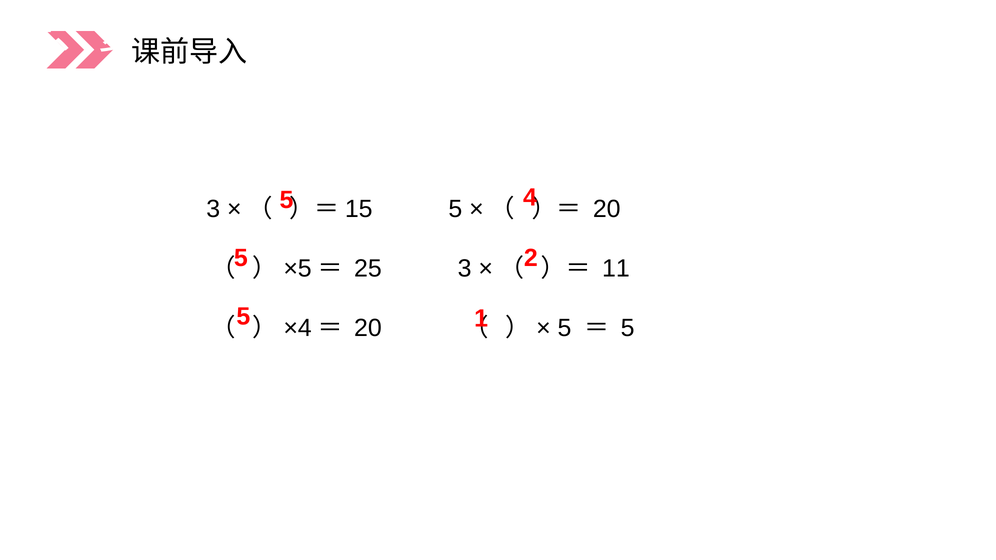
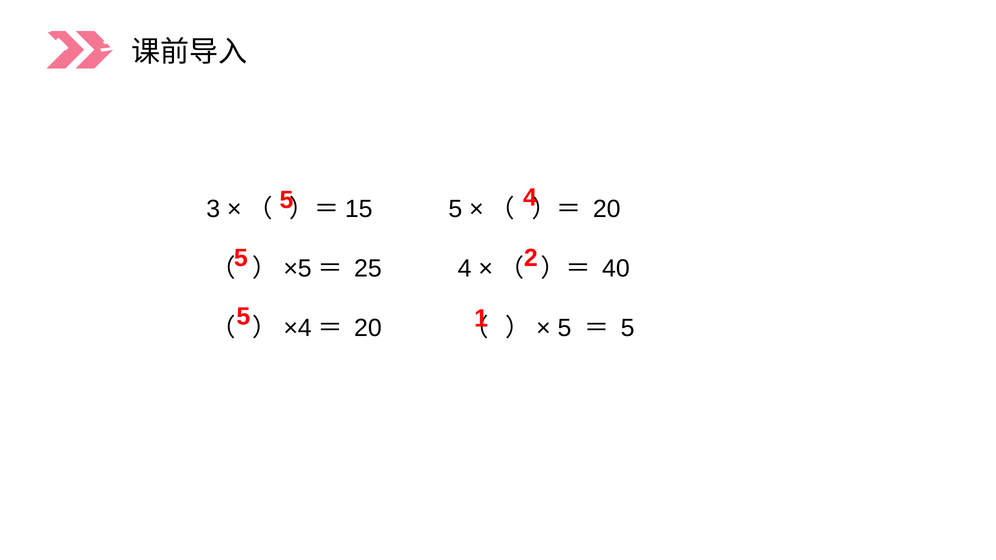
25 3: 3 -> 4 (465, 269)
11: 11 -> 40 (616, 269)
